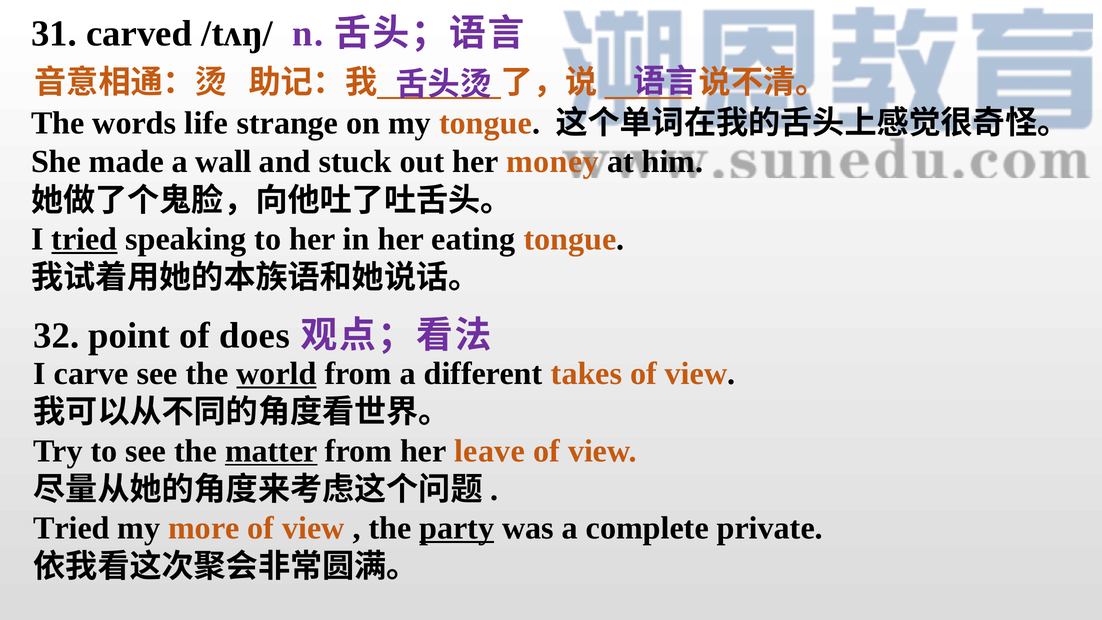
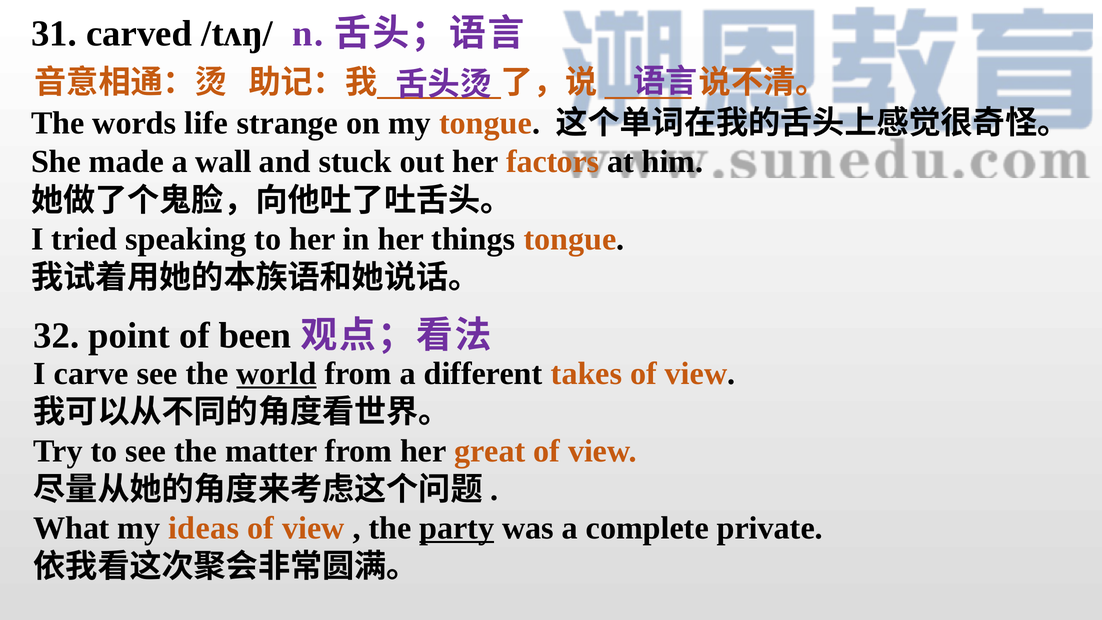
money: money -> factors (553, 162)
tried underline: present -> none (84, 239)
eating: eating -> things (473, 239)
does: does -> been (255, 336)
matter underline: present -> none (271, 451)
leave: leave -> great (490, 451)
Tried: Tried -> What (71, 528)
more: more -> ideas (204, 528)
